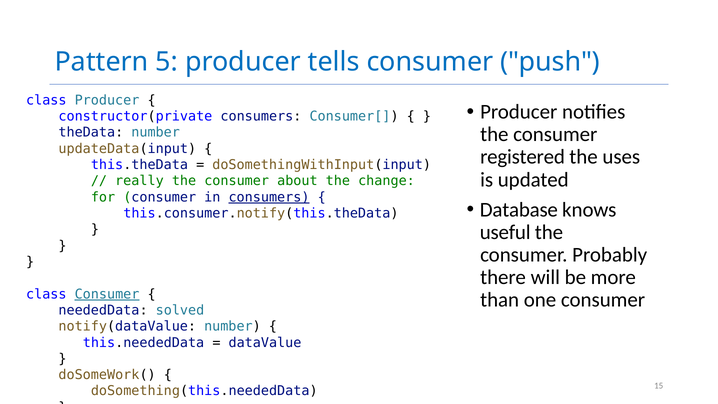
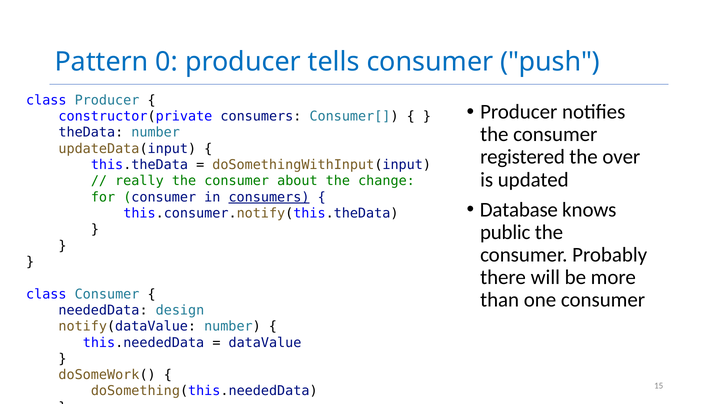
5: 5 -> 0 (167, 62)
uses: uses -> over (621, 157)
useful: useful -> public (505, 232)
Consumer underline: present -> none (107, 294)
solved: solved -> design (180, 310)
